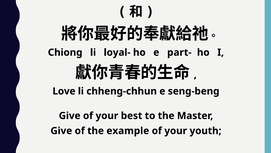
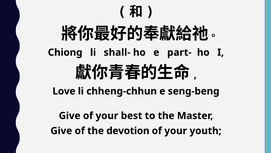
loyal-: loyal- -> shall- (117, 52)
example: example -> devotion (128, 130)
